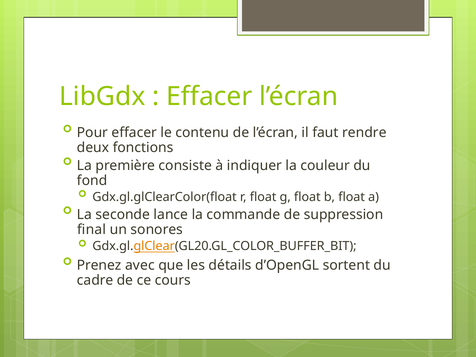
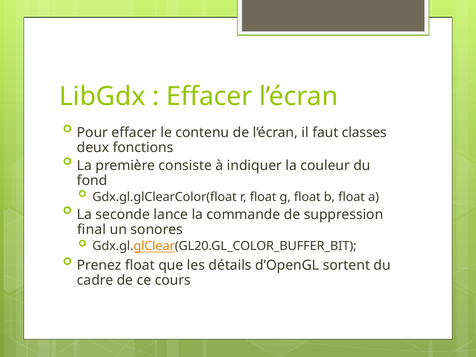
rendre: rendre -> classes (364, 133)
Prenez avec: avec -> float (140, 265)
